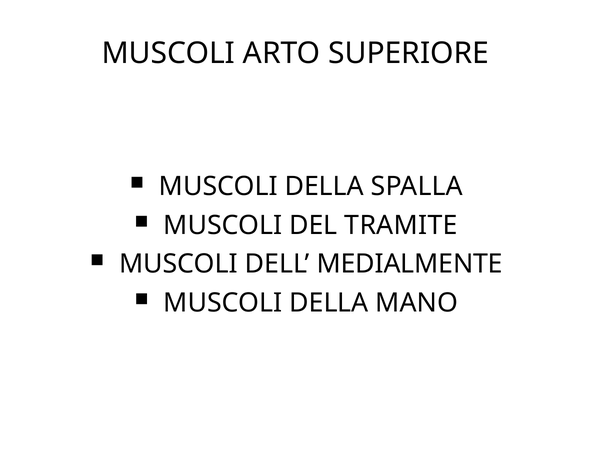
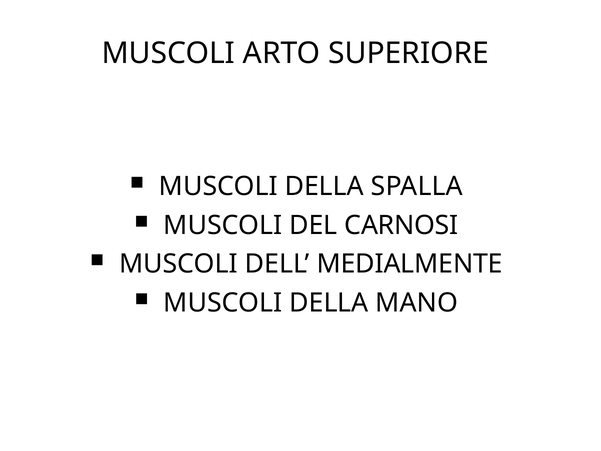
TRAMITE: TRAMITE -> CARNOSI (401, 225)
